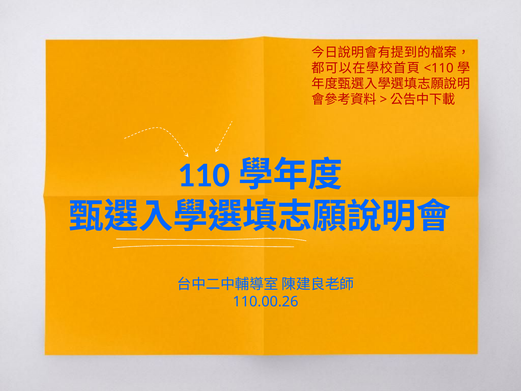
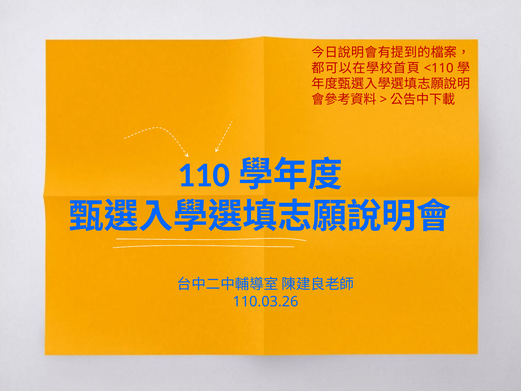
110.00.26: 110.00.26 -> 110.03.26 (266, 302)
